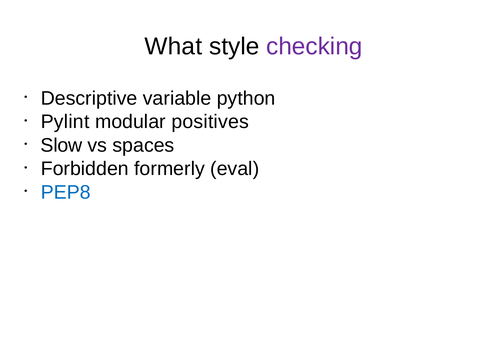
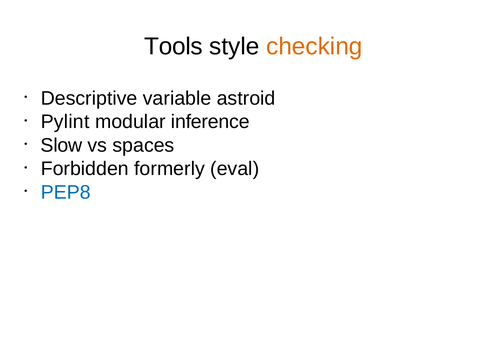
What: What -> Tools (173, 47)
checking colour: purple -> orange (314, 47)
python: python -> astroid (246, 98)
positives: positives -> inference (210, 122)
